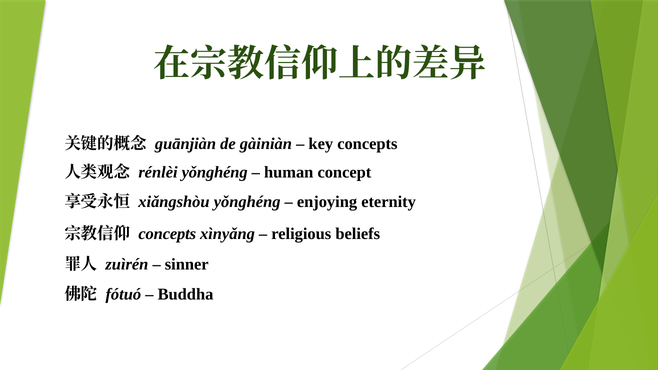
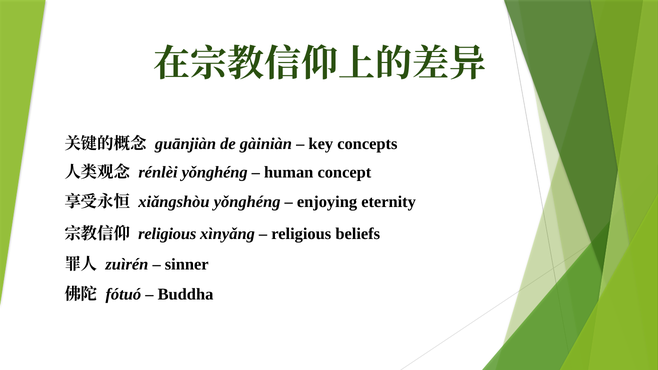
concepts: concepts -> religious (167, 234)
